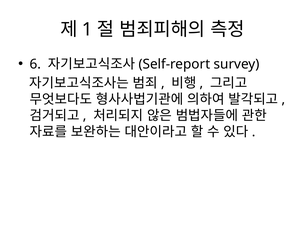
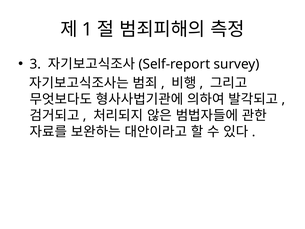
6: 6 -> 3 (35, 64)
